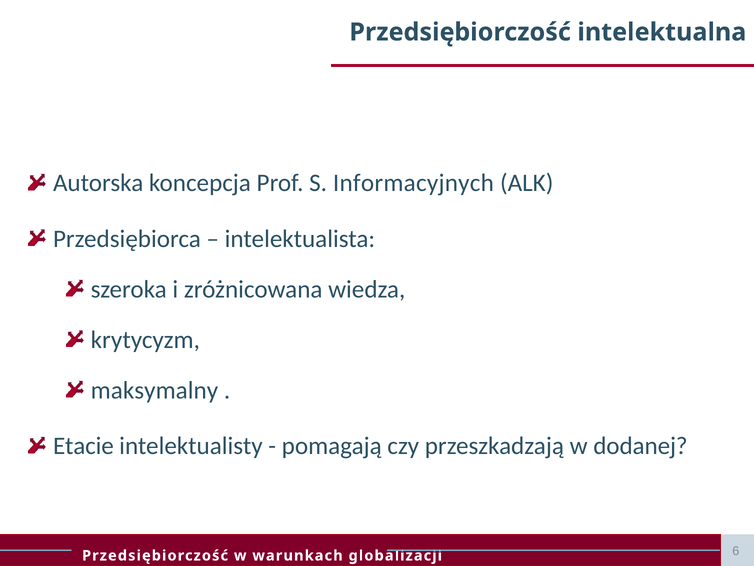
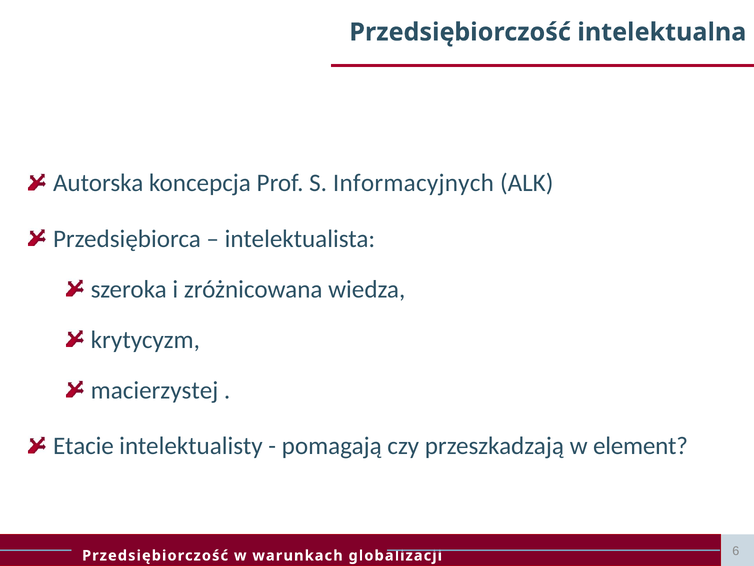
maksymalny: maksymalny -> macierzystej (155, 390)
dodanej: dodanej -> element (641, 446)
